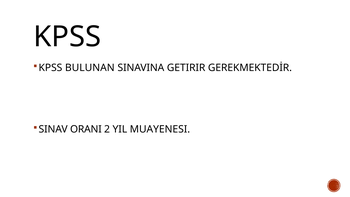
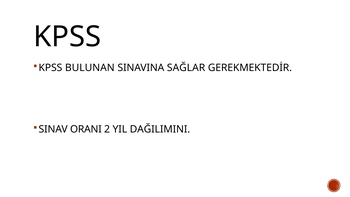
GETIRIR: GETIRIR -> SAĞLAR (186, 68)
MUAYENESI: MUAYENESI -> DAĞILIMINI (160, 129)
